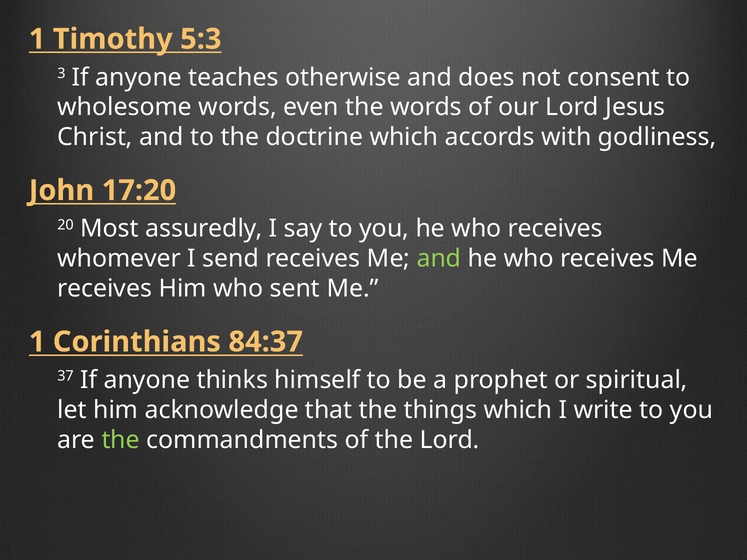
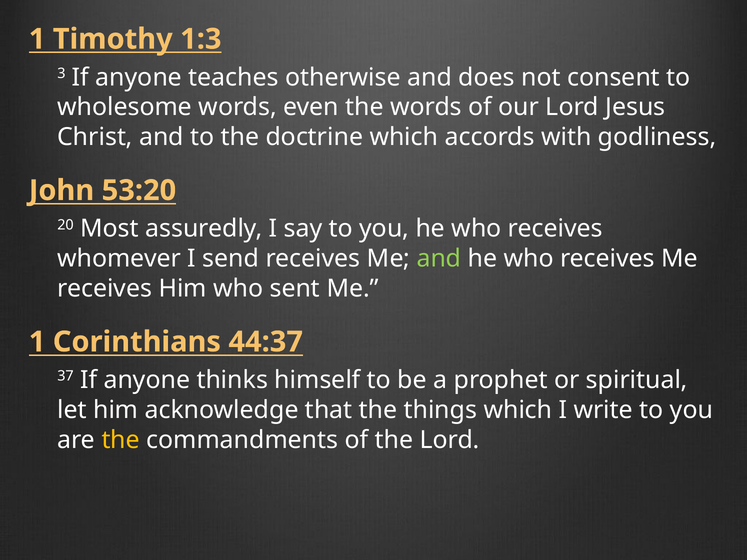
5:3: 5:3 -> 1:3 (201, 39)
17:20: 17:20 -> 53:20 (139, 191)
84:37: 84:37 -> 44:37 (266, 342)
the colour: light green -> yellow (121, 440)
